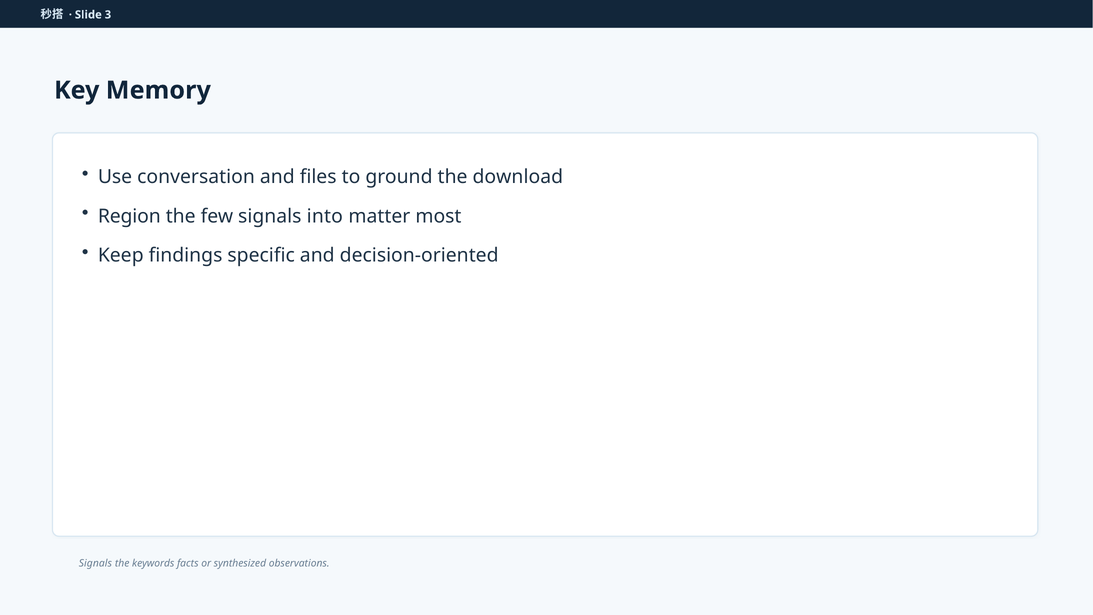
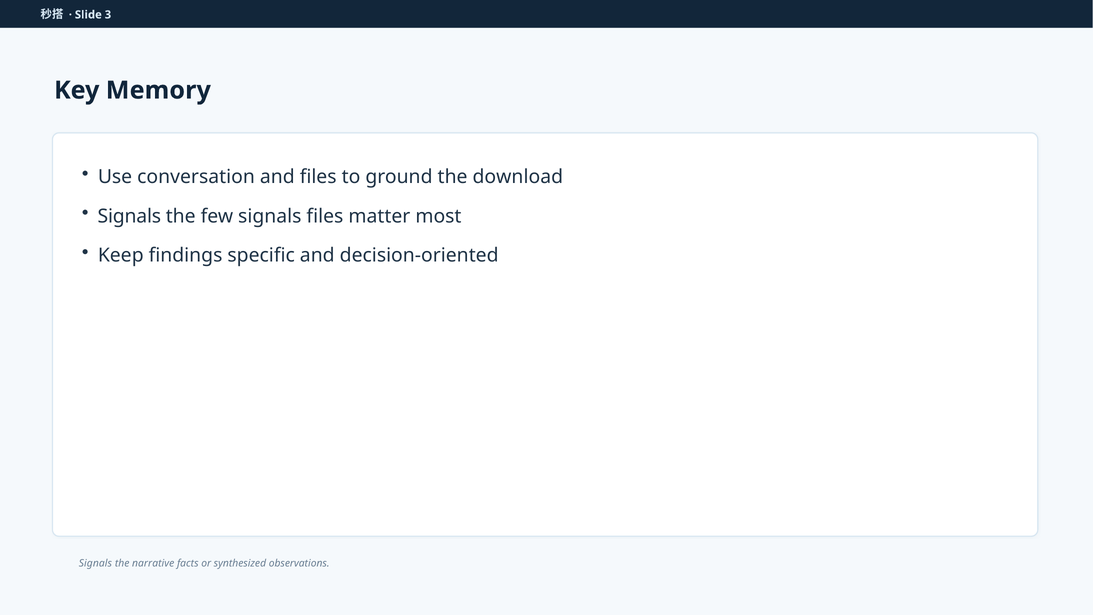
Region: Region -> Signals (129, 216)
signals into: into -> files (325, 216)
keywords: keywords -> narrative (153, 563)
